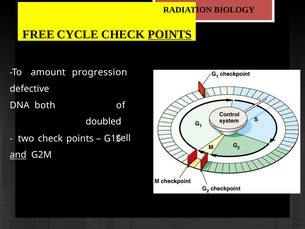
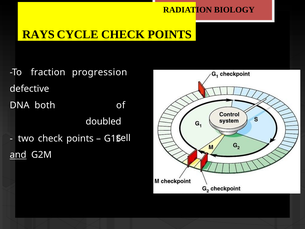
FREE: FREE -> RAYS (38, 34)
POINTS underline: present -> none (170, 34)
amount: amount -> fraction (48, 72)
